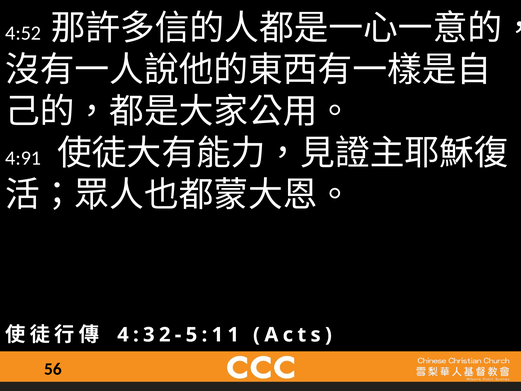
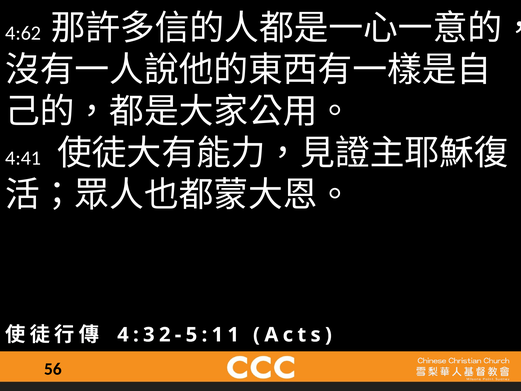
4:52: 4:52 -> 4:62 (23, 33)
4:91: 4:91 -> 4:41 (23, 158)
